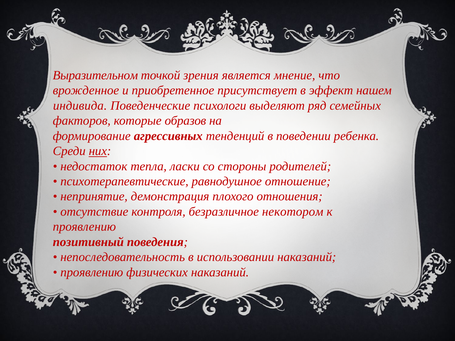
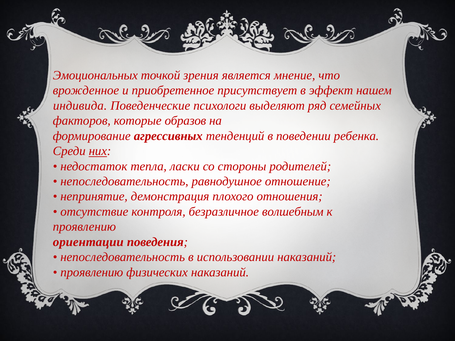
Выразительном: Выразительном -> Эмоциональных (95, 75)
психотерапевтические: психотерапевтические -> непоследовательность (124, 181)
некотором: некотором -> волшебным (293, 212)
позитивный: позитивный -> ориентации (88, 242)
